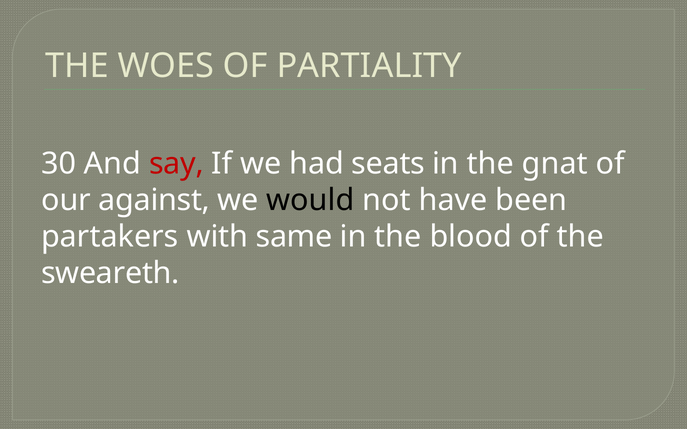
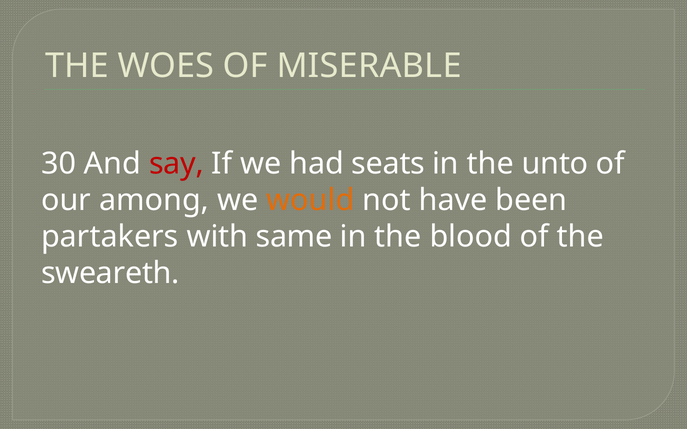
PARTIALITY: PARTIALITY -> MISERABLE (369, 66)
gnat: gnat -> unto (555, 164)
against: against -> among (154, 200)
would colour: black -> orange (310, 200)
